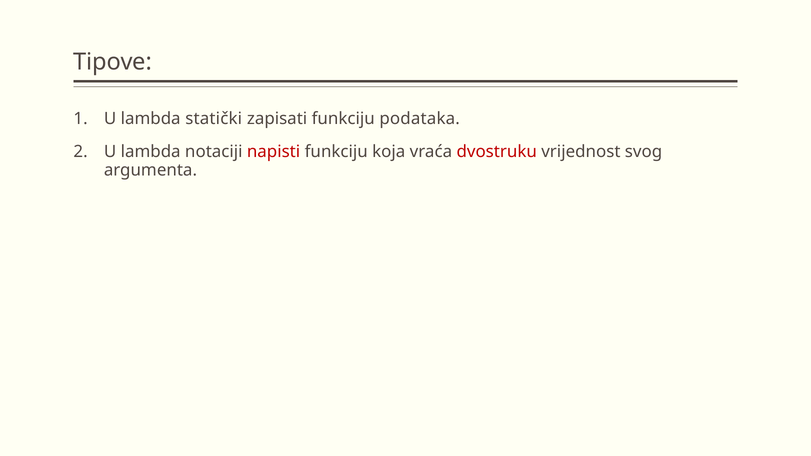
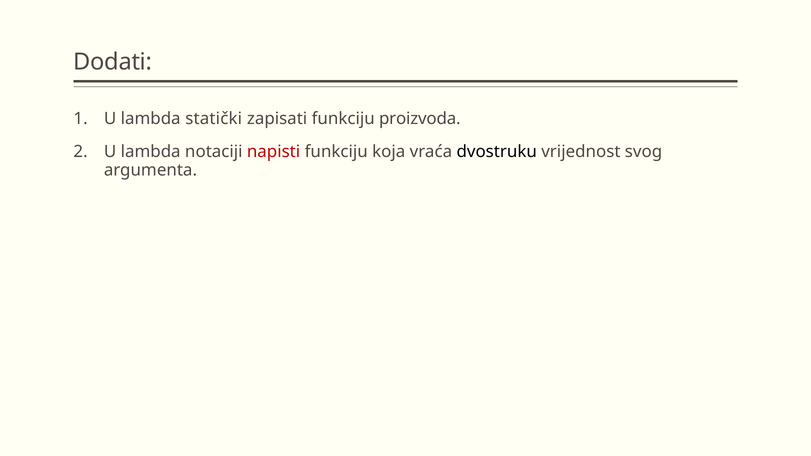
Tipove: Tipove -> Dodati (113, 62)
podataka: podataka -> proizvoda (420, 119)
dvostruku colour: red -> black (497, 152)
